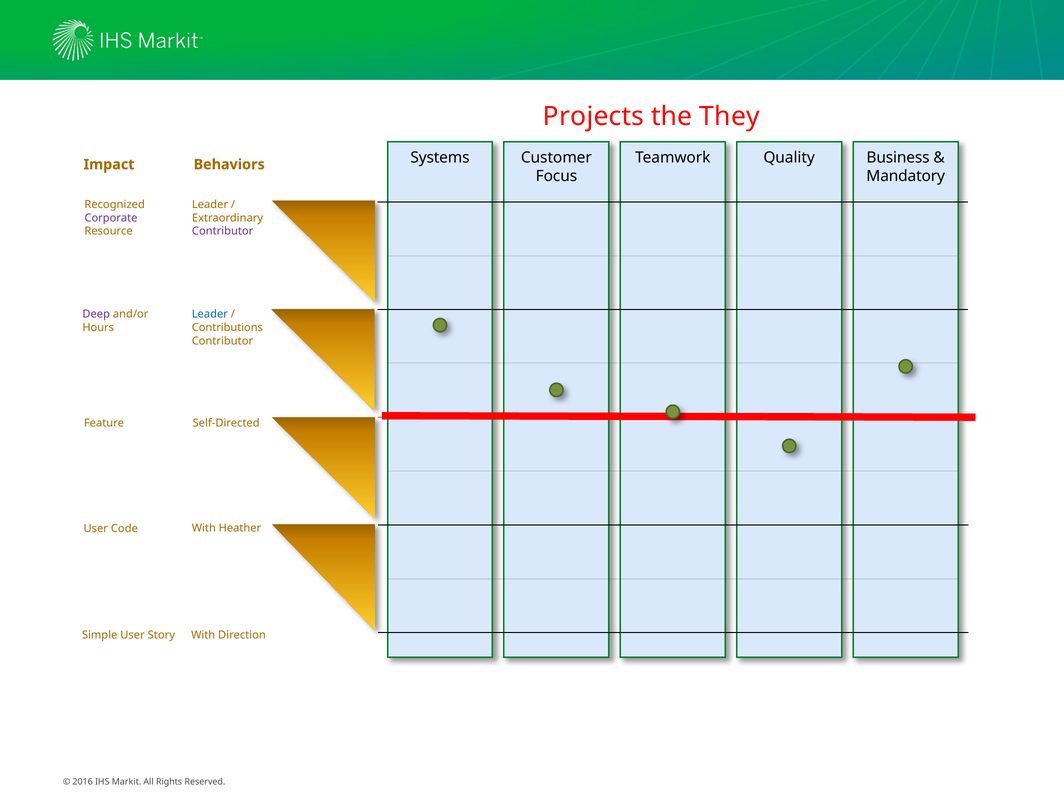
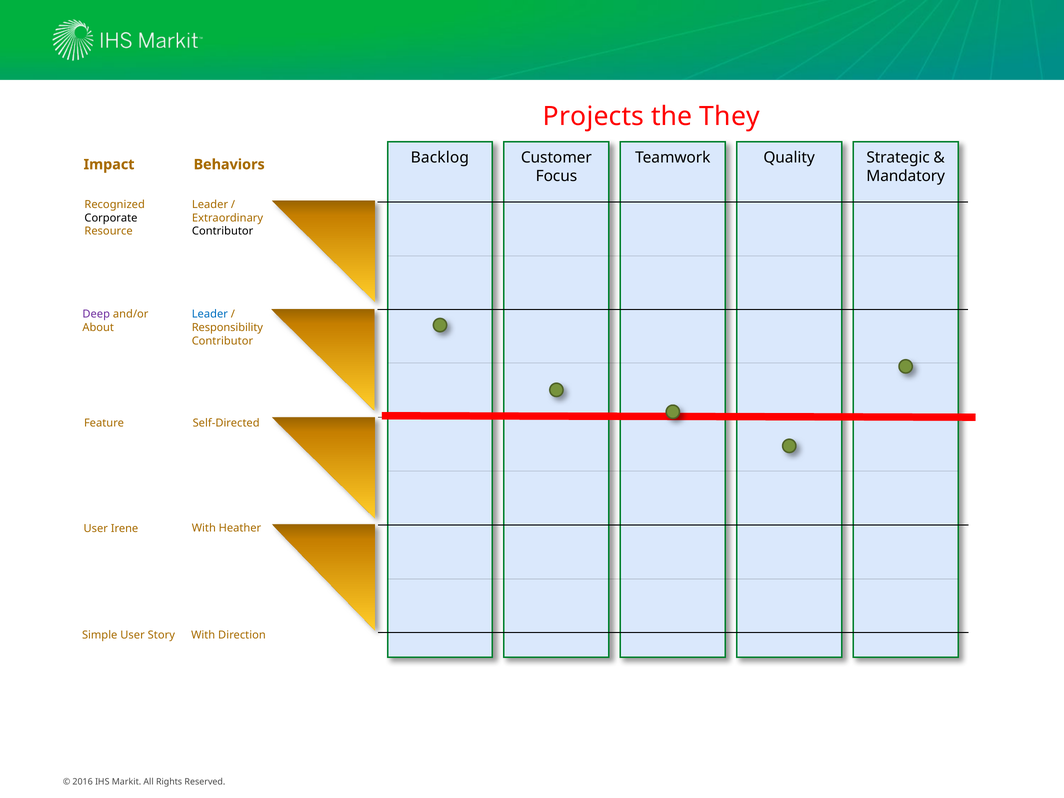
Systems: Systems -> Backlog (440, 158)
Business: Business -> Strategic (898, 158)
Corporate colour: purple -> black (111, 218)
Contributor colour: purple -> black (223, 231)
Hours: Hours -> About (98, 328)
Contributions: Contributions -> Responsibility (227, 328)
Code: Code -> Irene (124, 528)
